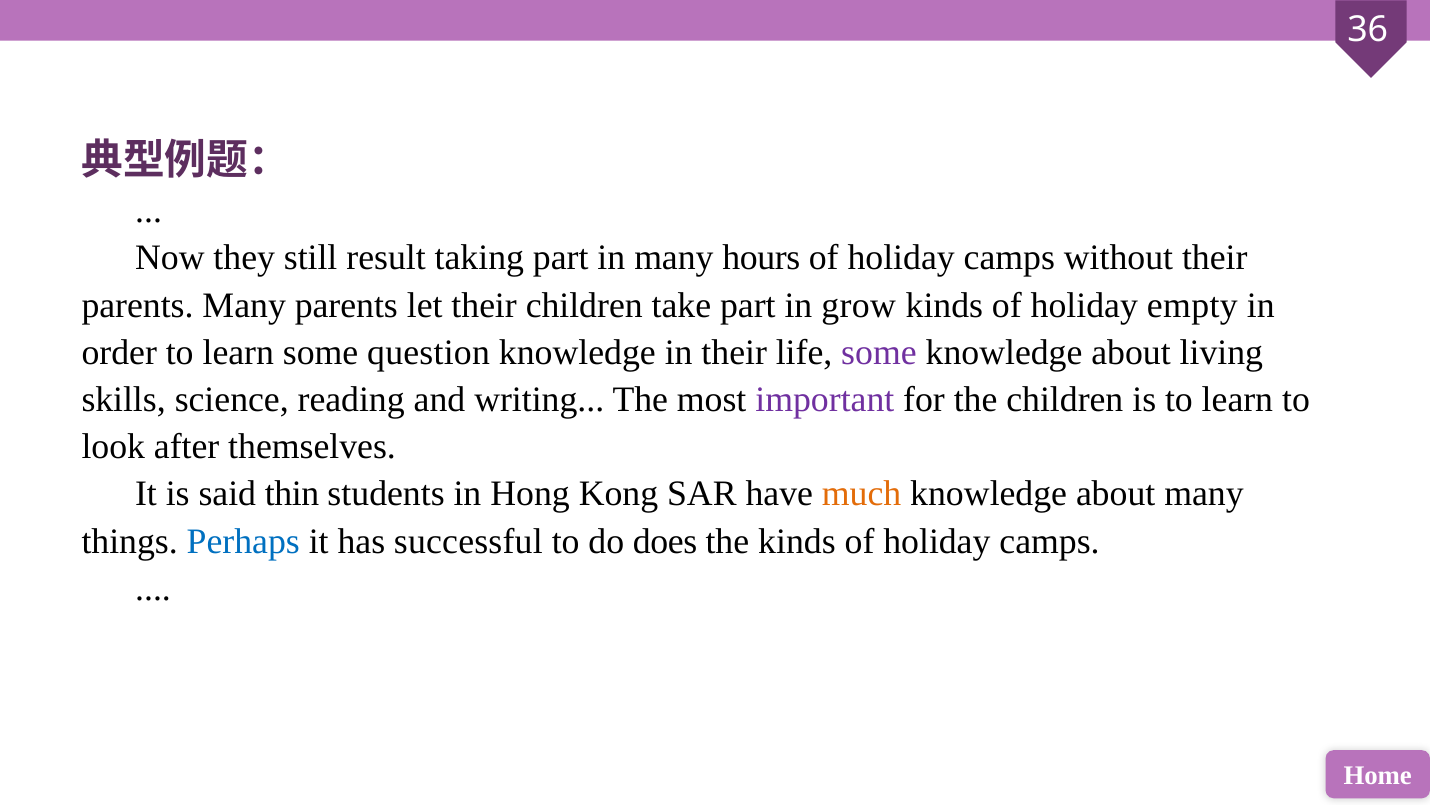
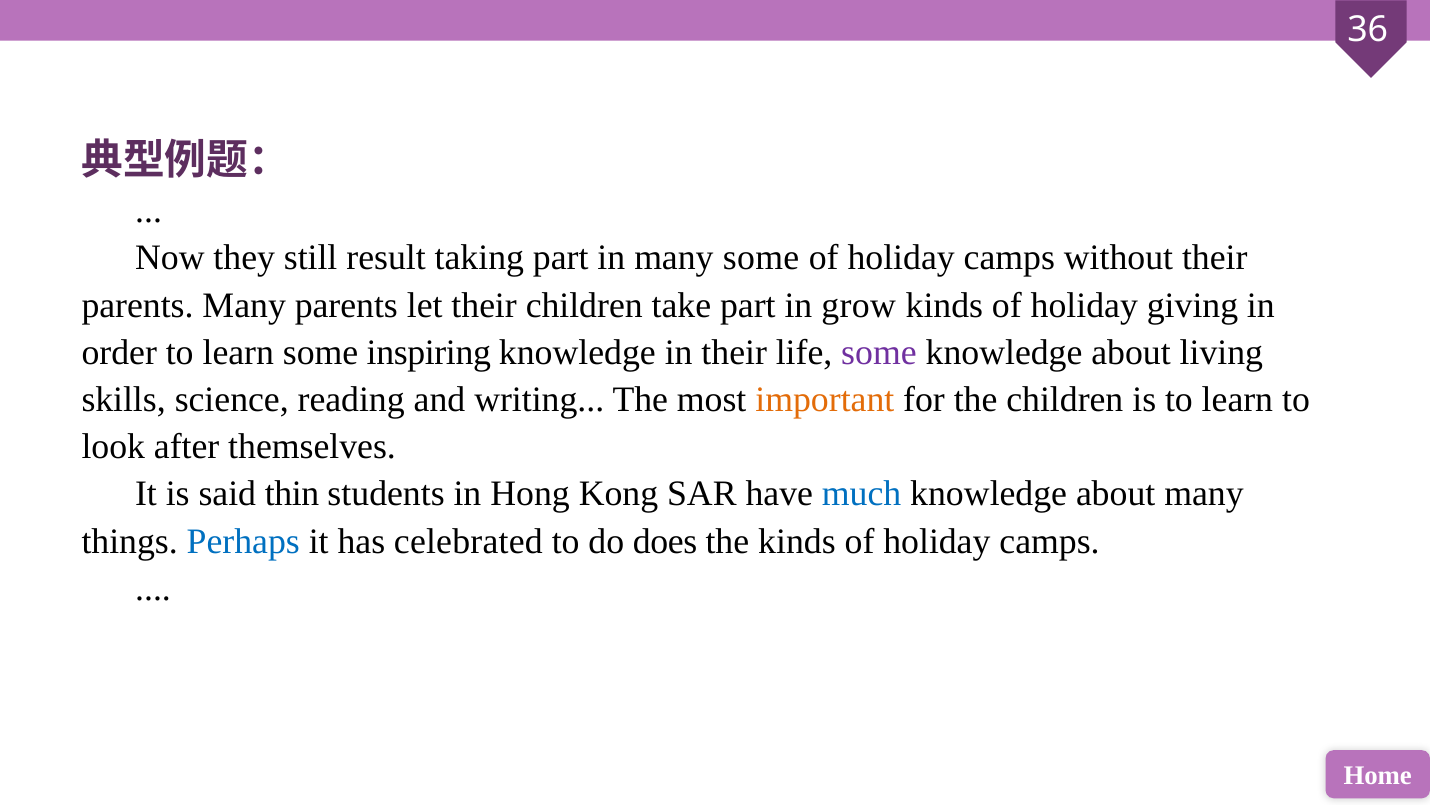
many hours: hours -> some (761, 258)
empty: empty -> giving (1193, 305)
question: question -> inspiring (429, 352)
important colour: purple -> orange (825, 399)
much colour: orange -> blue (862, 494)
successful: successful -> celebrated (468, 541)
